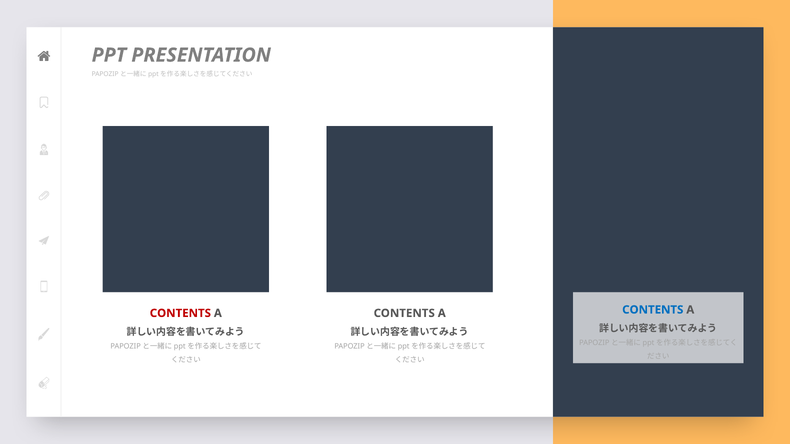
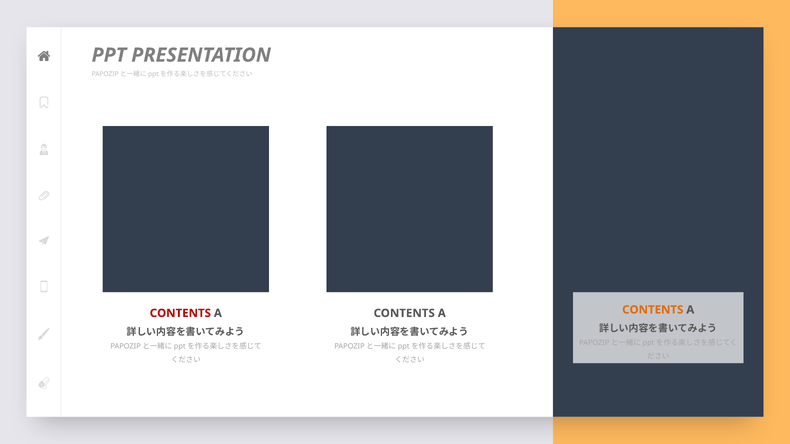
CONTENTS colour: blue -> orange (653, 310)
